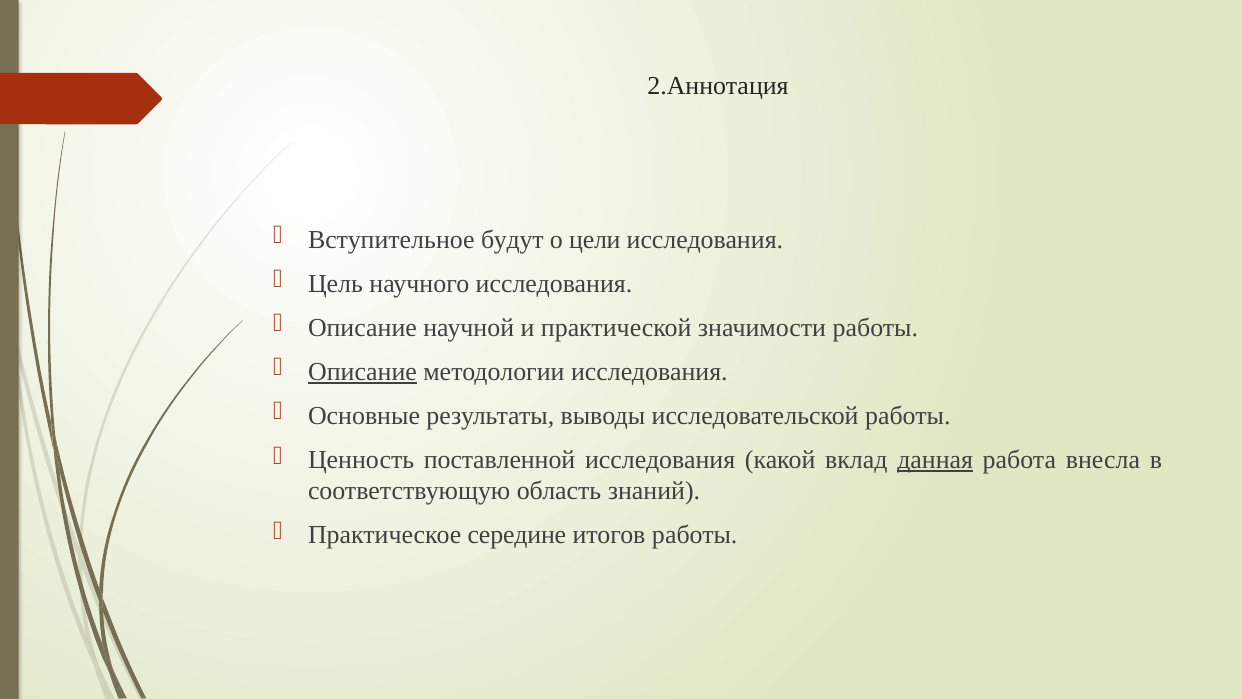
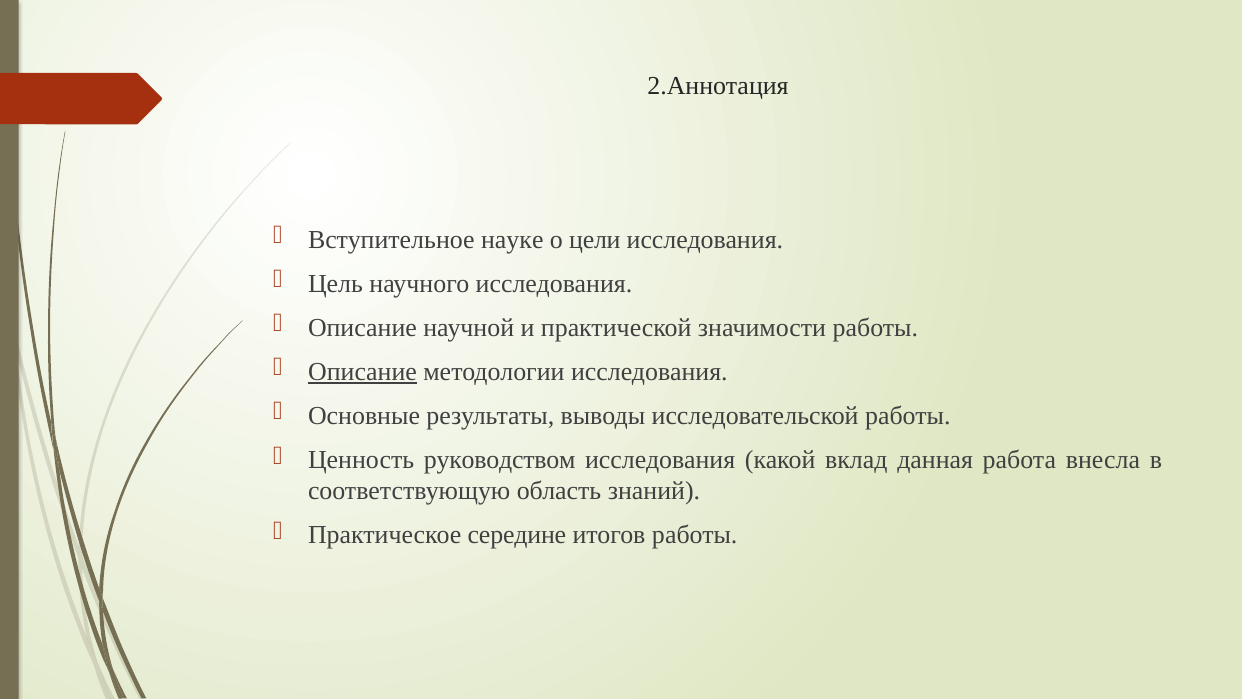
будут: будут -> науке (512, 239)
поставленной: поставленной -> руководством (500, 459)
данная underline: present -> none (935, 459)
